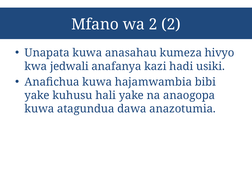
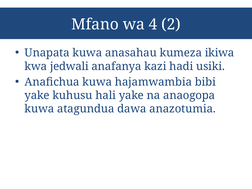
wa 2: 2 -> 4 (153, 24)
hivyo: hivyo -> ikiwa (220, 53)
